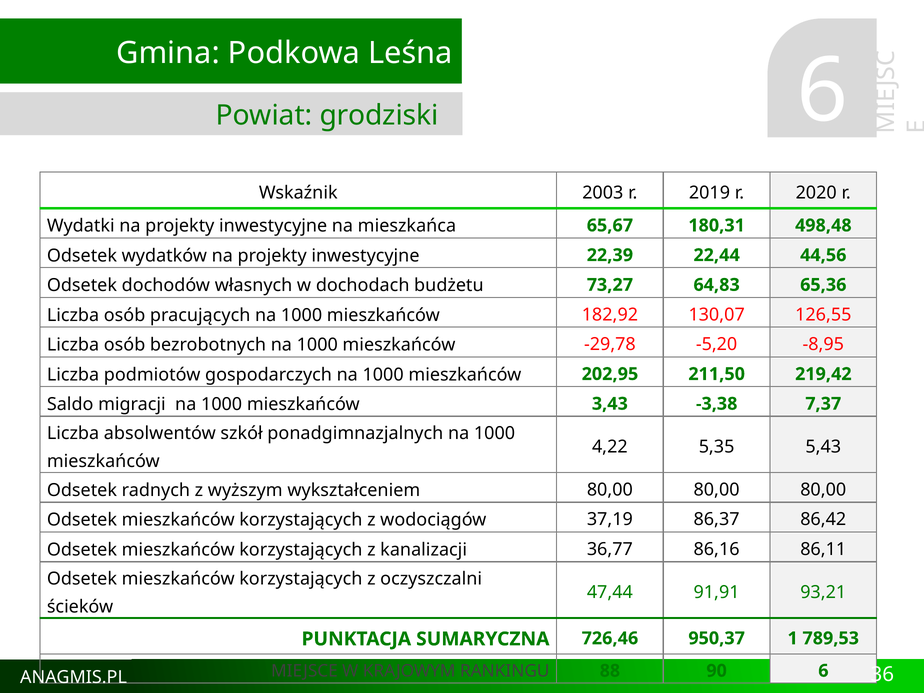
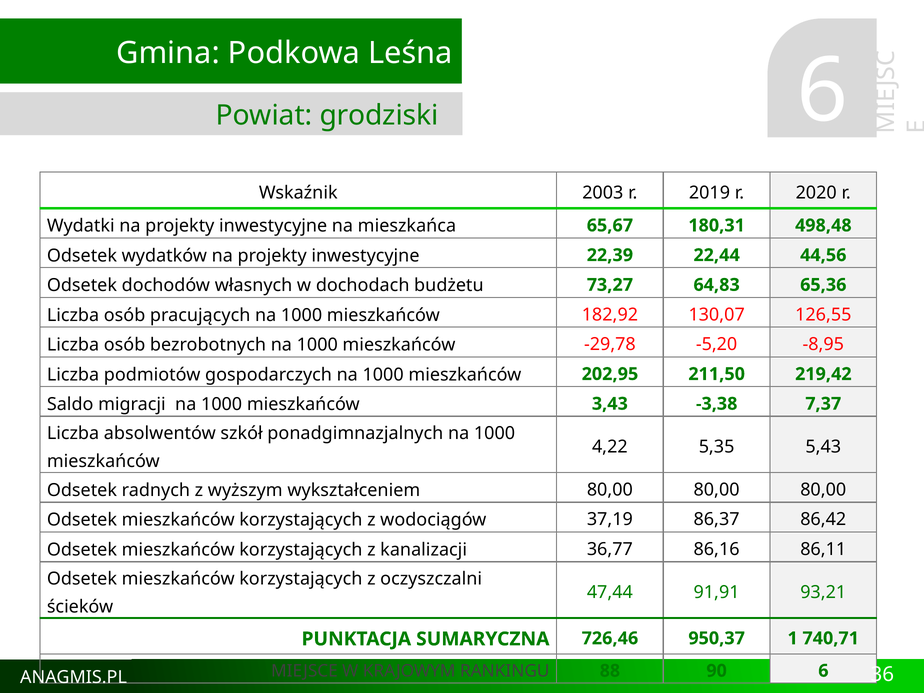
789,53: 789,53 -> 740,71 (831, 638)
